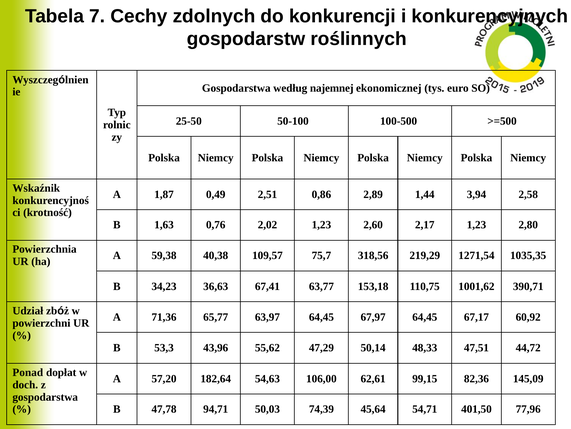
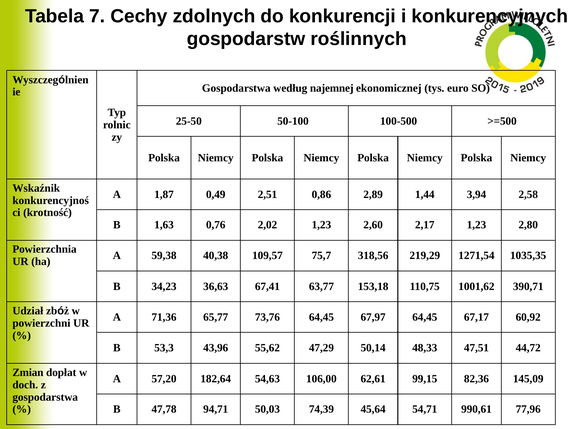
63,97: 63,97 -> 73,76 (267, 317)
Ponad: Ponad -> Zmian (28, 372)
401,50: 401,50 -> 990,61 (476, 409)
